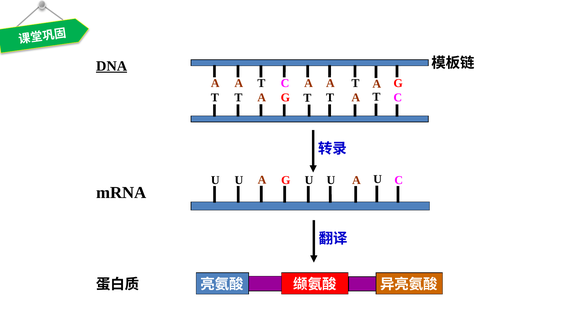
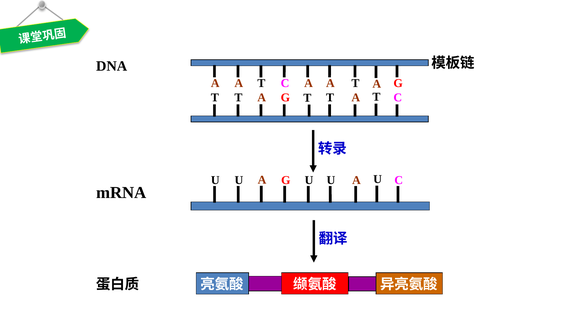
DNA underline: present -> none (112, 66)
